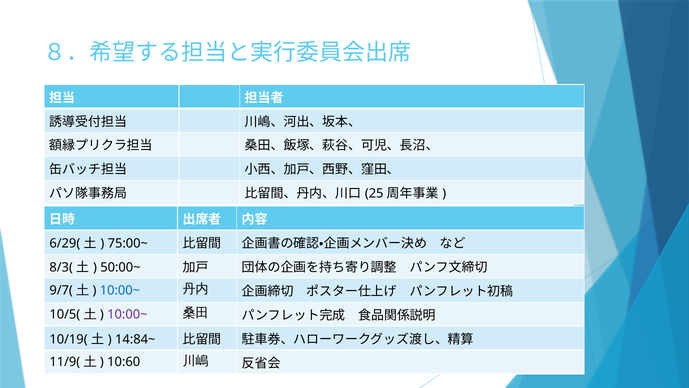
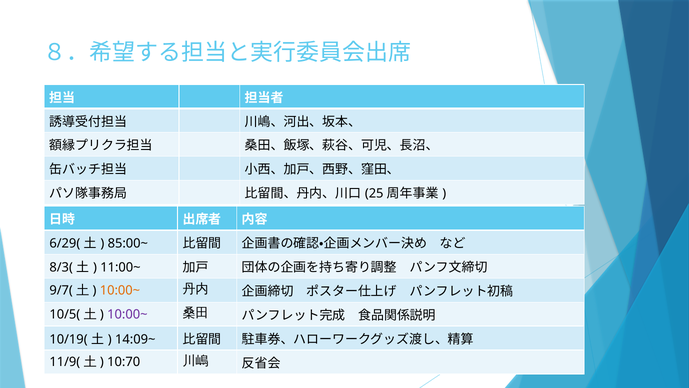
75:00~: 75:00~ -> 85:00~ (128, 243)
50:00~: 50:00~ -> 11:00~ (120, 267)
10:00~ colour: blue -> orange (120, 290)
14:84~: 14:84~ -> 14:09~ (135, 339)
10:60: 10:60 -> 10:70 (124, 362)
